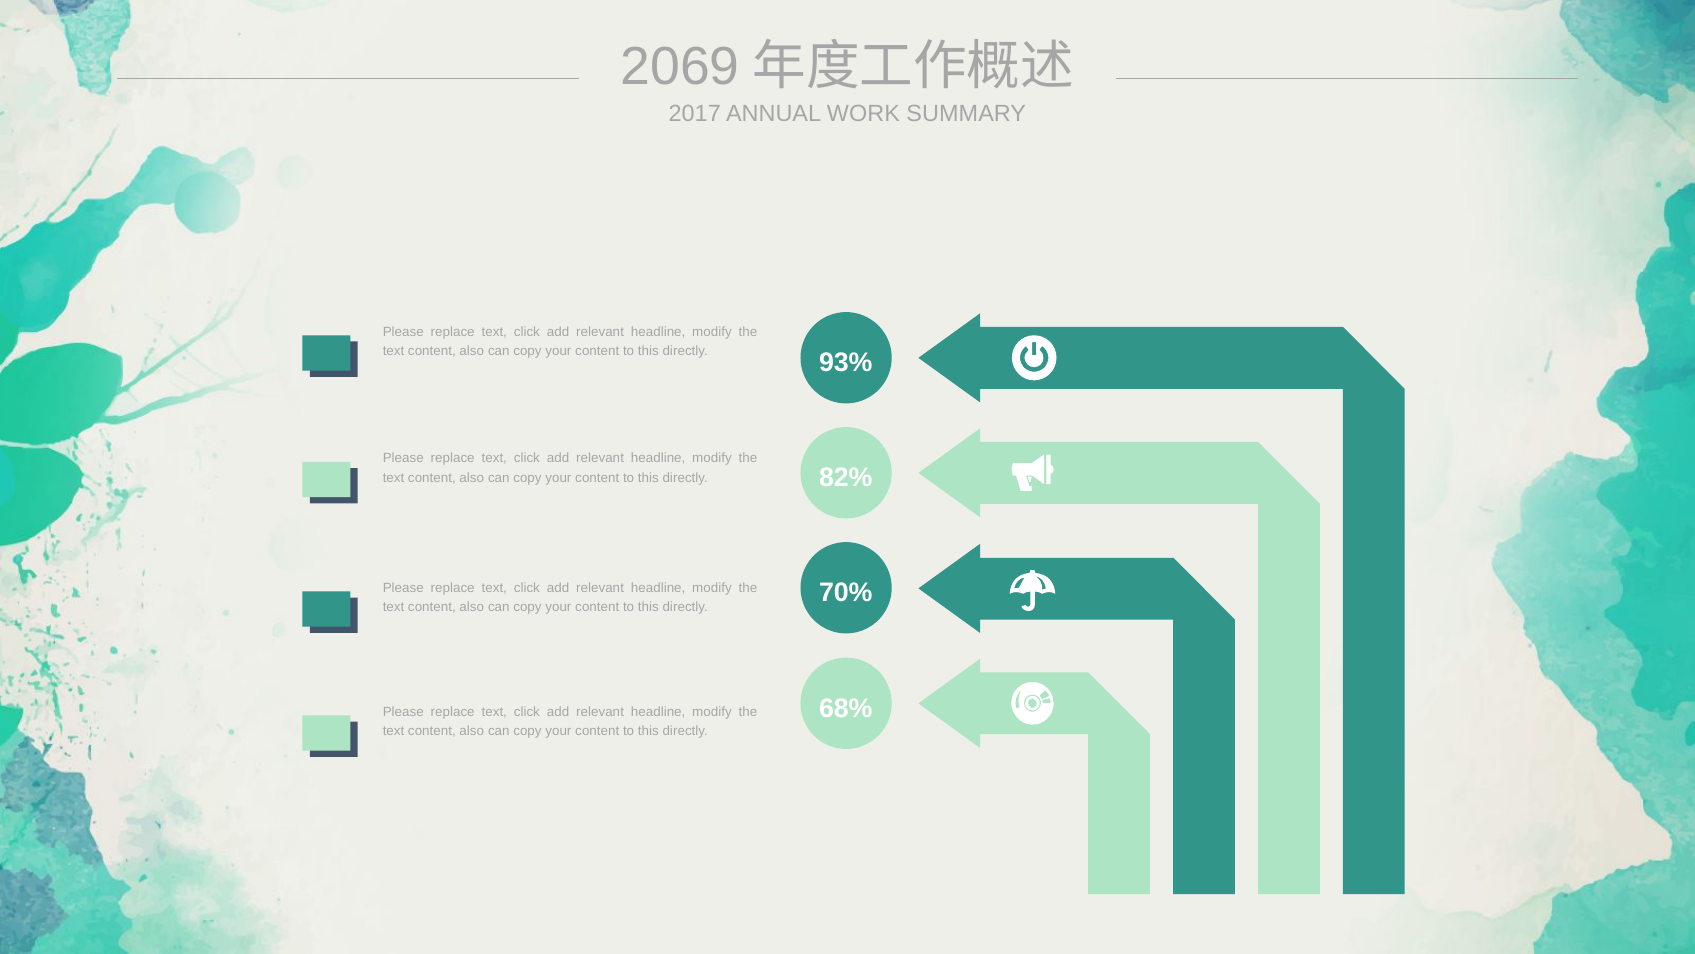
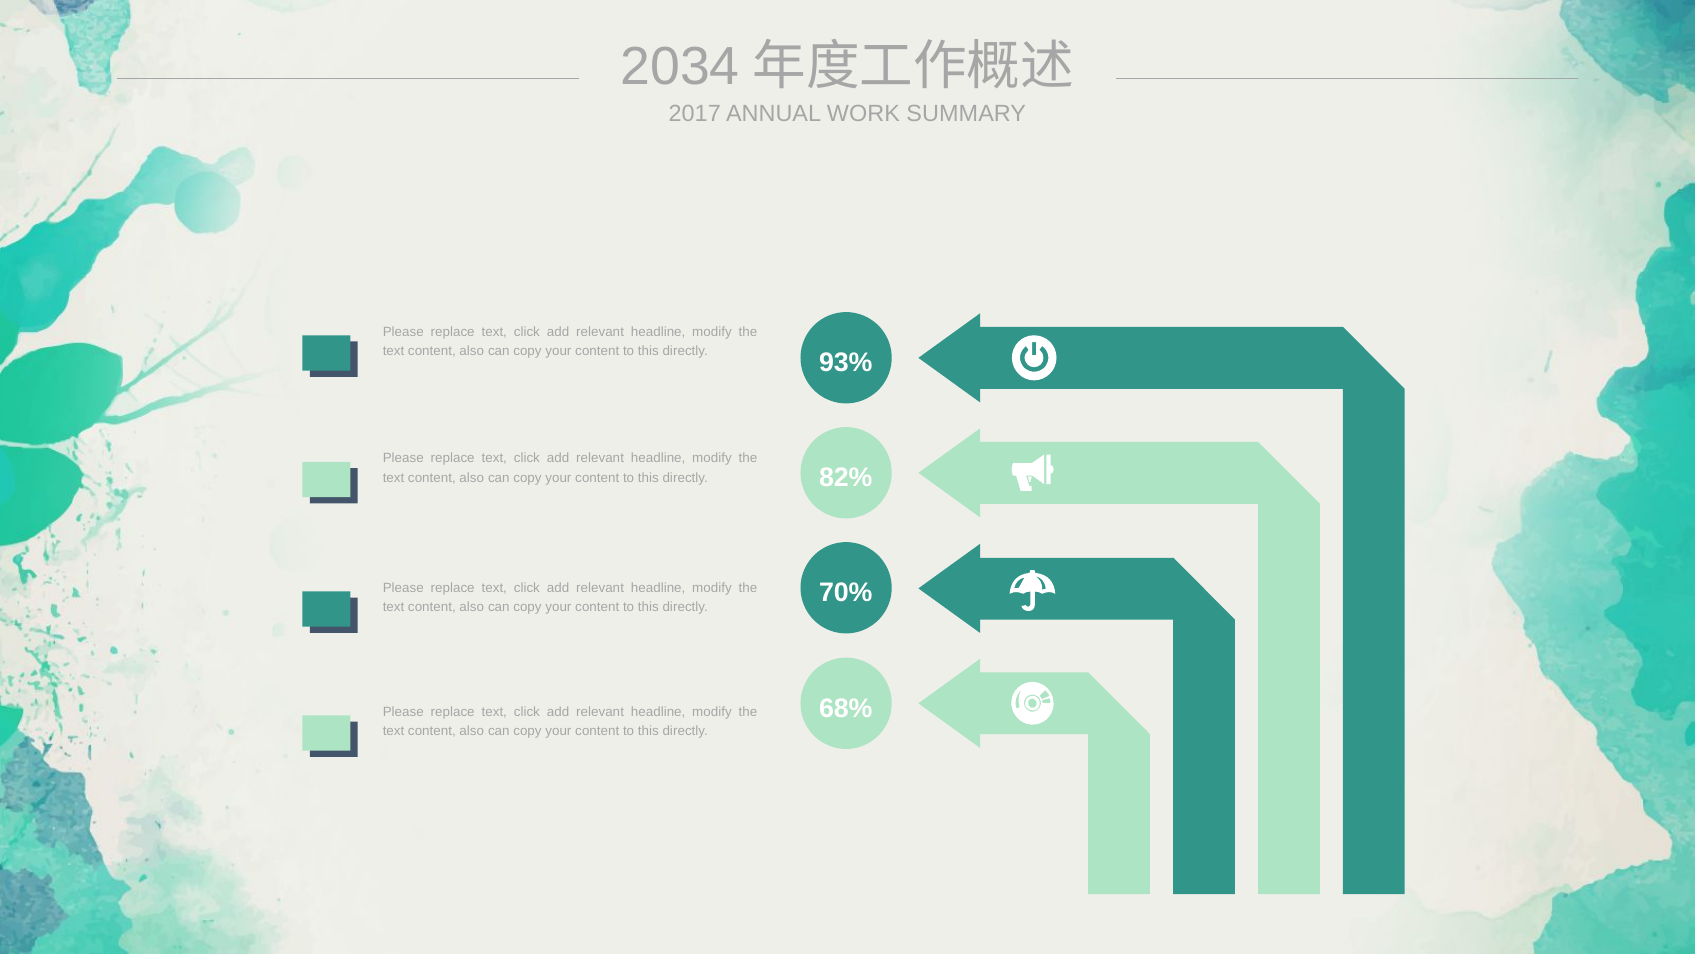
2069: 2069 -> 2034 (680, 67)
